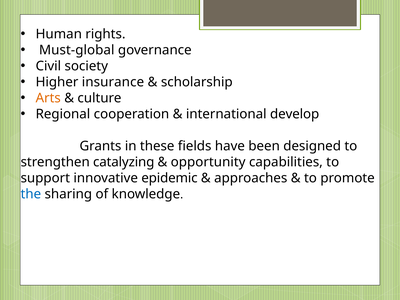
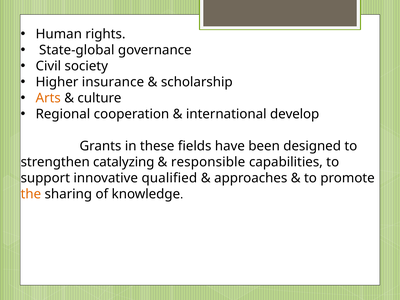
Must-global: Must-global -> State-global (77, 50)
opportunity: opportunity -> responsible (208, 162)
epidemic: epidemic -> qualified (169, 178)
the colour: blue -> orange (31, 194)
